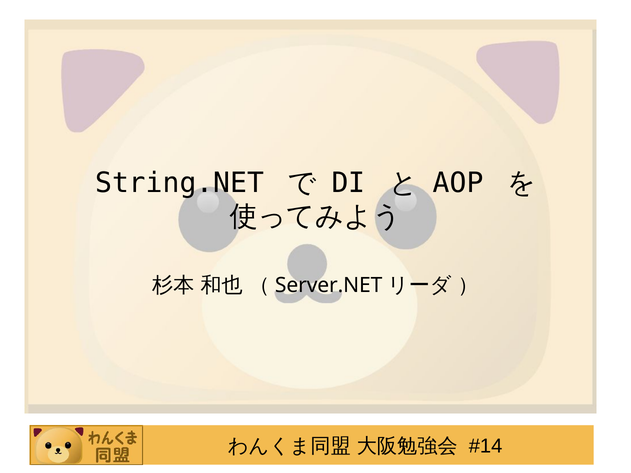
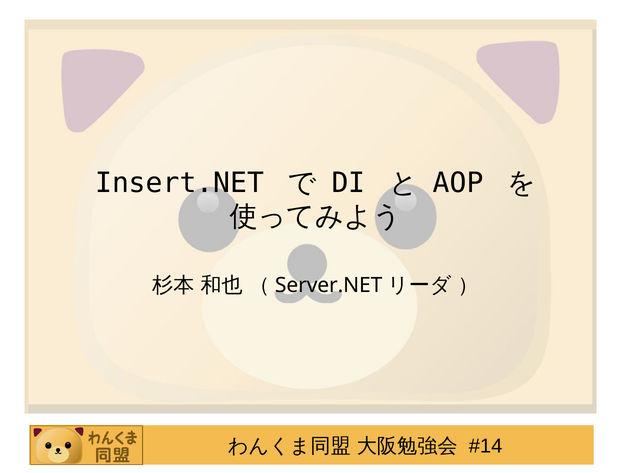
String.NET: String.NET -> Insert.NET (180, 183)
